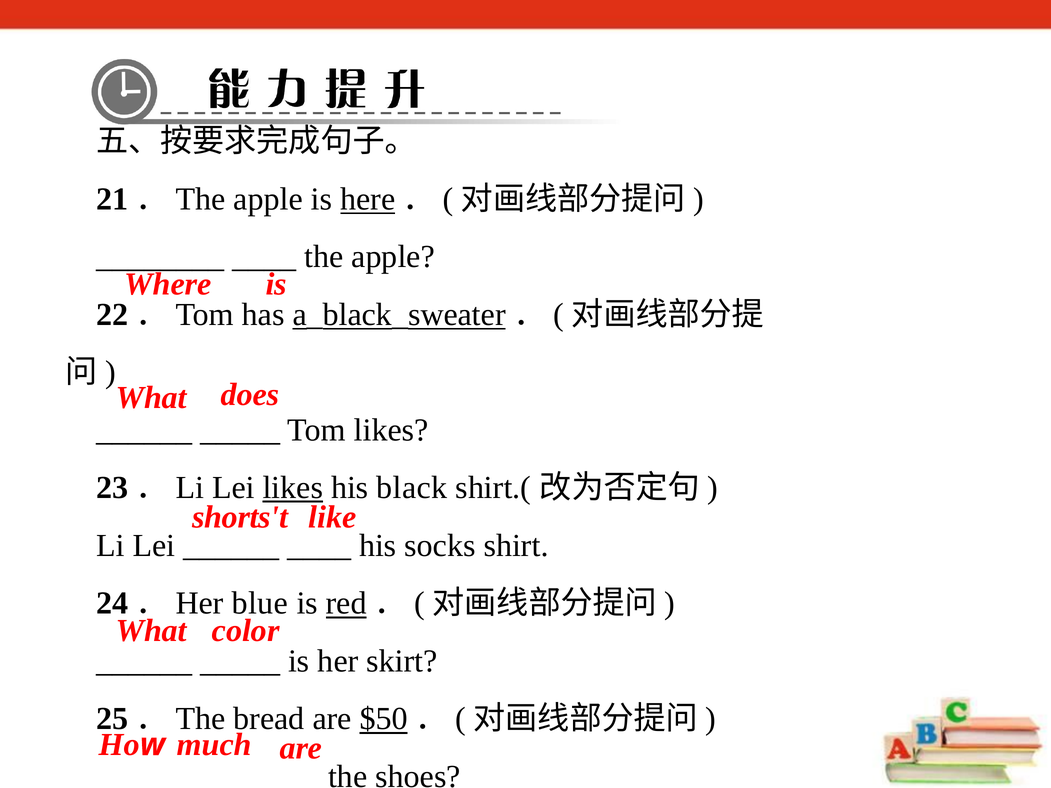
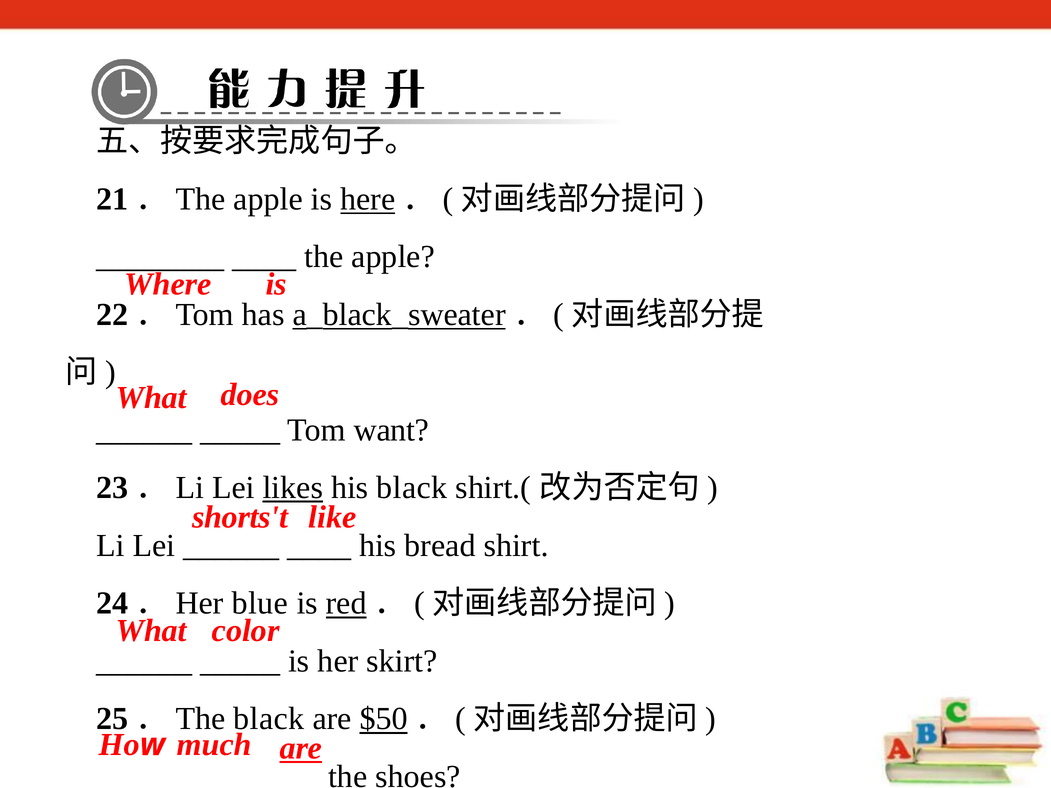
Tom likes: likes -> want (391, 430)
socks: socks -> bread (440, 546)
25．The bread: bread -> black (269, 719)
are underline: none -> present (301, 748)
